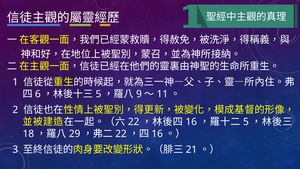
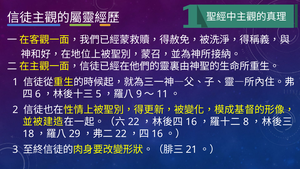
5: 5 -> 8 (246, 122)
